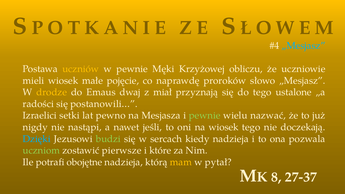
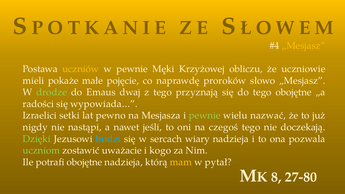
„Mesjasz colour: light blue -> yellow (304, 46)
mieli wiosek: wiosek -> pokaże (63, 81)
drodze colour: yellow -> light green (52, 92)
z miał: miał -> tego (163, 92)
tego ustalone: ustalone -> obojętne (294, 92)
postanowili…: postanowili… -> wypowiada… (104, 104)
na wiosek: wiosek -> czegoś (224, 127)
Dzięki colour: light blue -> light green (37, 139)
budzi colour: light green -> light blue (108, 139)
kiedy: kiedy -> wiary (197, 139)
pierwsze: pierwsze -> uważacie (122, 151)
które: które -> kogo (160, 151)
27-37: 27-37 -> 27-80 (301, 177)
